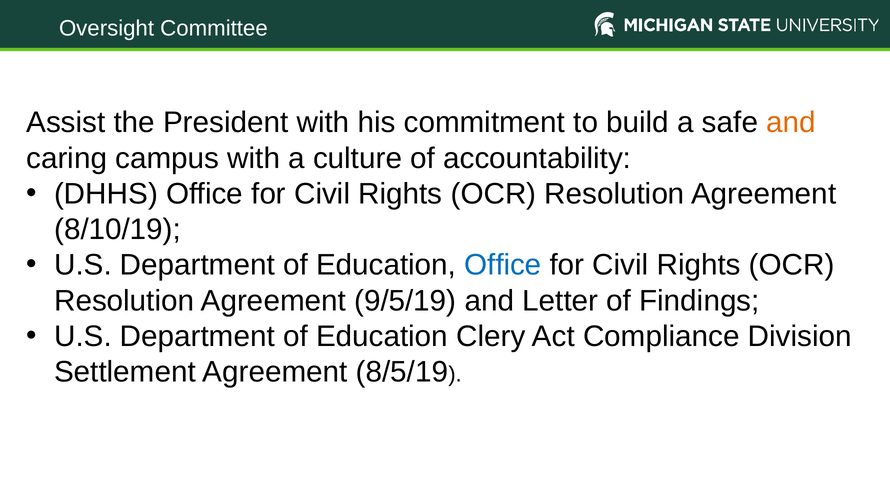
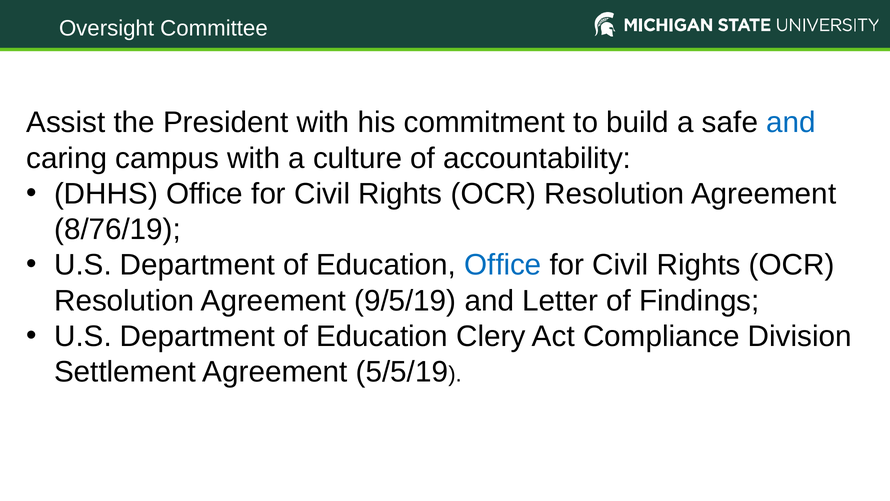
and colour: orange -> blue (791, 123)
8/10/19: 8/10/19 -> 8/76/19 (118, 229)
8/5/19: 8/5/19 -> 5/5/19 (402, 372)
